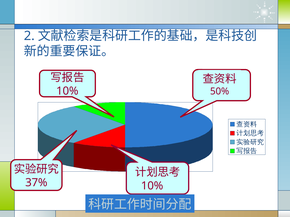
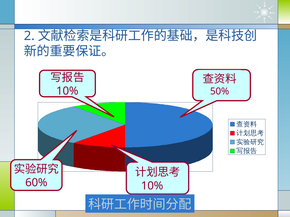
37%: 37% -> 60% (36, 183)
